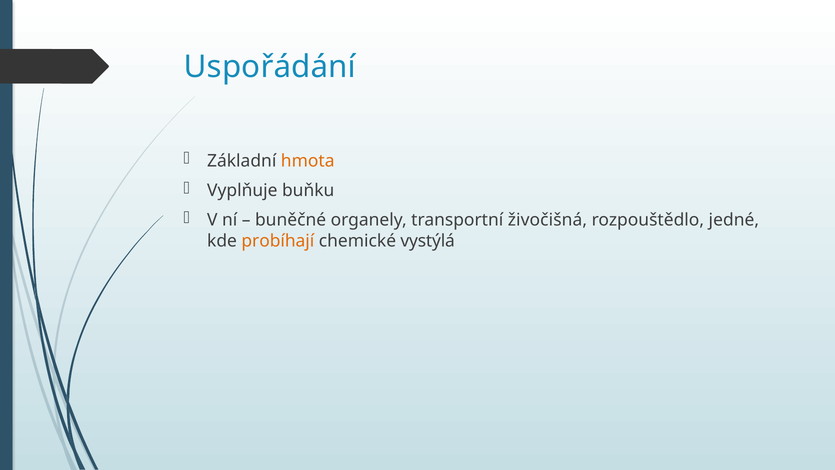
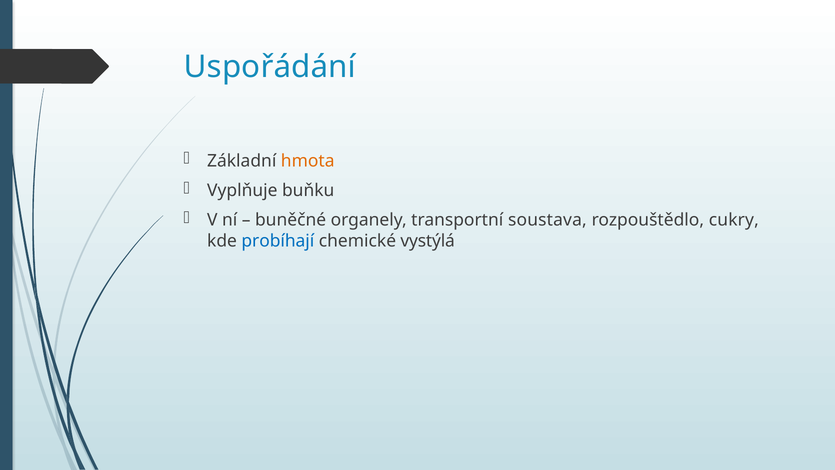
živočišná: živočišná -> soustava (547, 220)
jedné: jedné -> cukry (734, 220)
probíhají colour: orange -> blue (278, 241)
